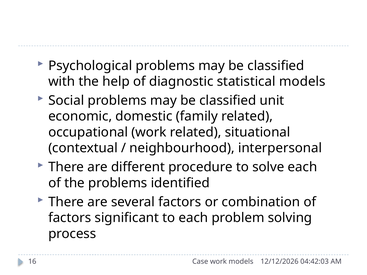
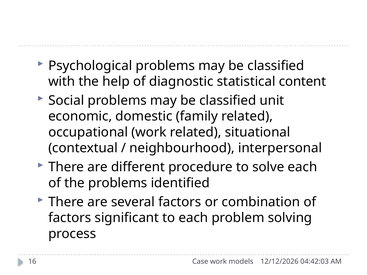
statistical models: models -> content (302, 82)
